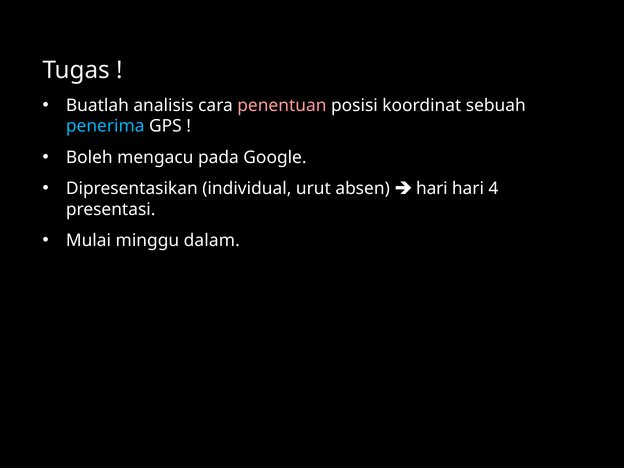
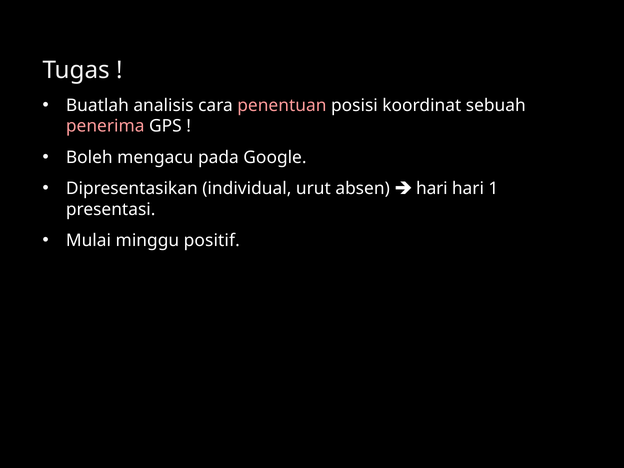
penerima colour: light blue -> pink (105, 126)
4: 4 -> 1 (493, 189)
dalam: dalam -> positif (212, 241)
